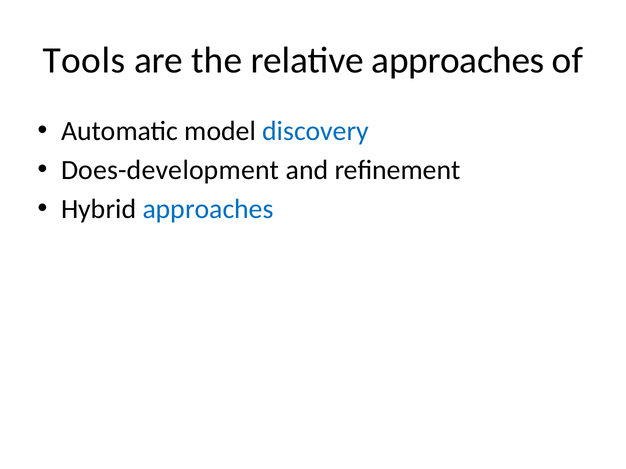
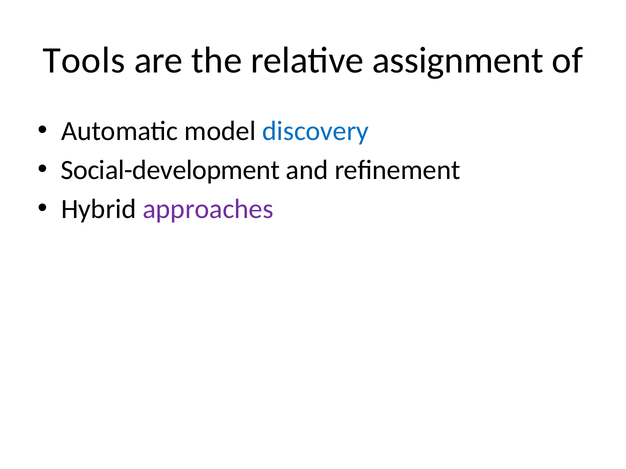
relative approaches: approaches -> assignment (458, 61)
Does-development: Does-development -> Social-development (170, 170)
approaches colour: blue -> purple (208, 209)
